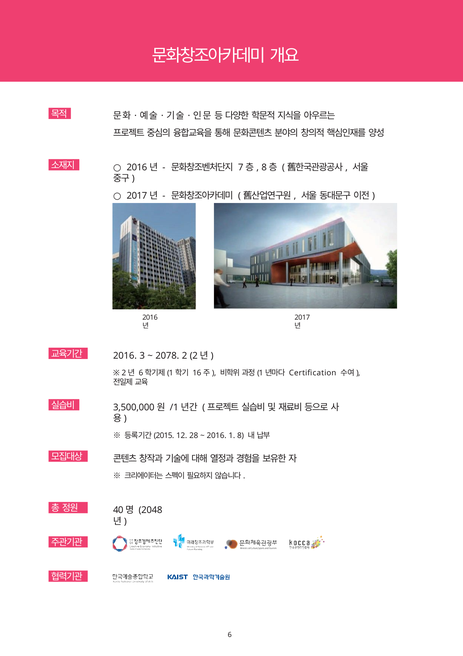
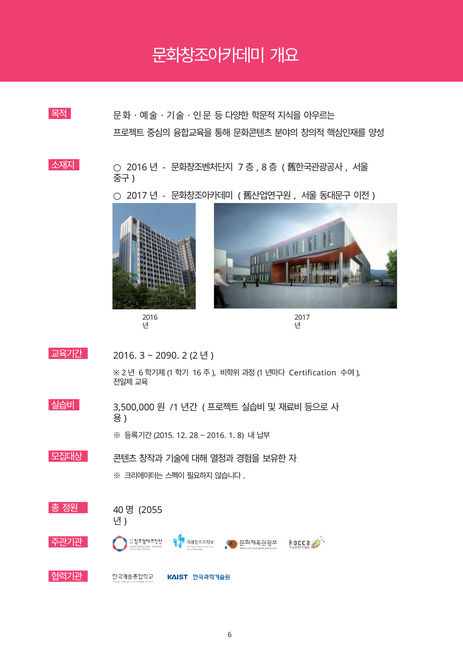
2078: 2078 -> 2090 (167, 355)
2048: 2048 -> 2055 (150, 509)
